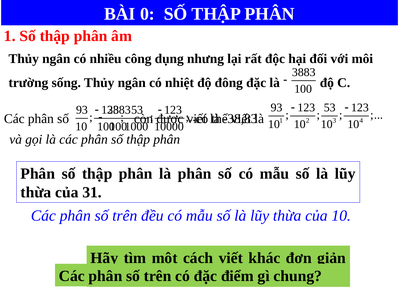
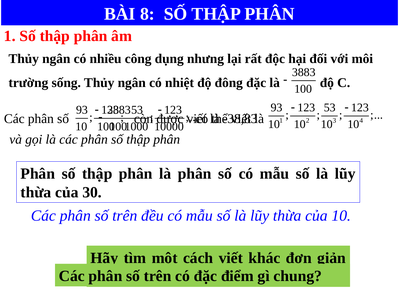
0: 0 -> 8 (147, 14)
31: 31 -> 30 (92, 192)
